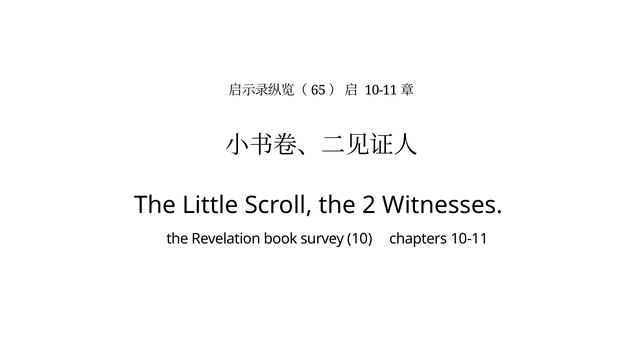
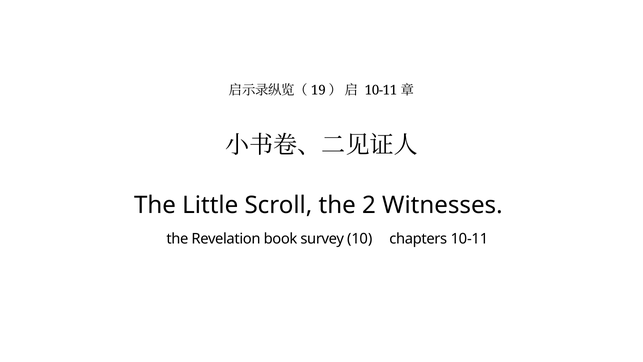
65: 65 -> 19 (318, 90)
